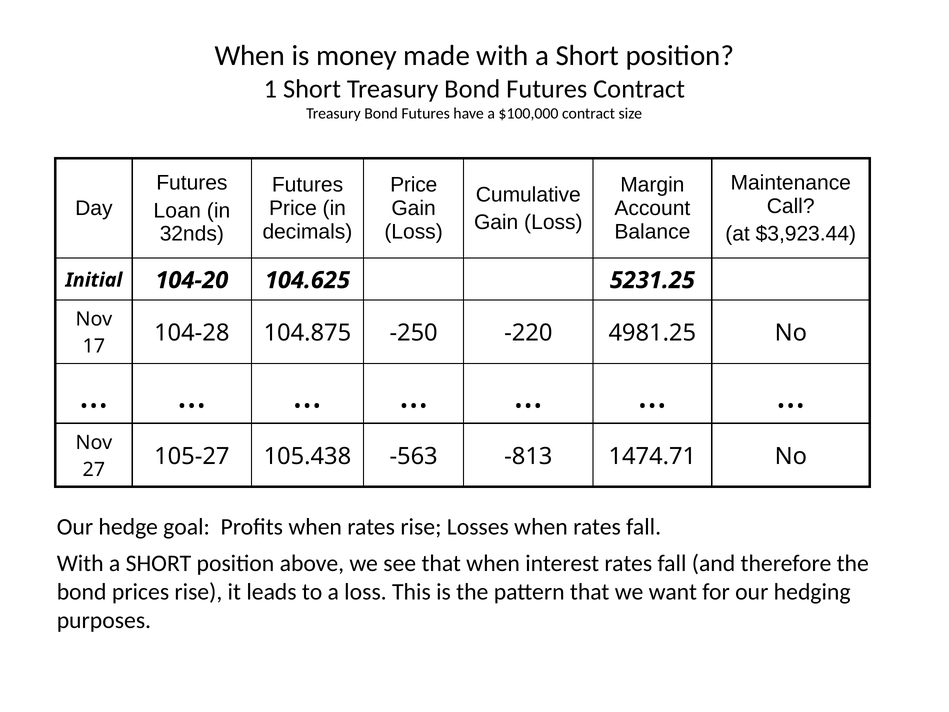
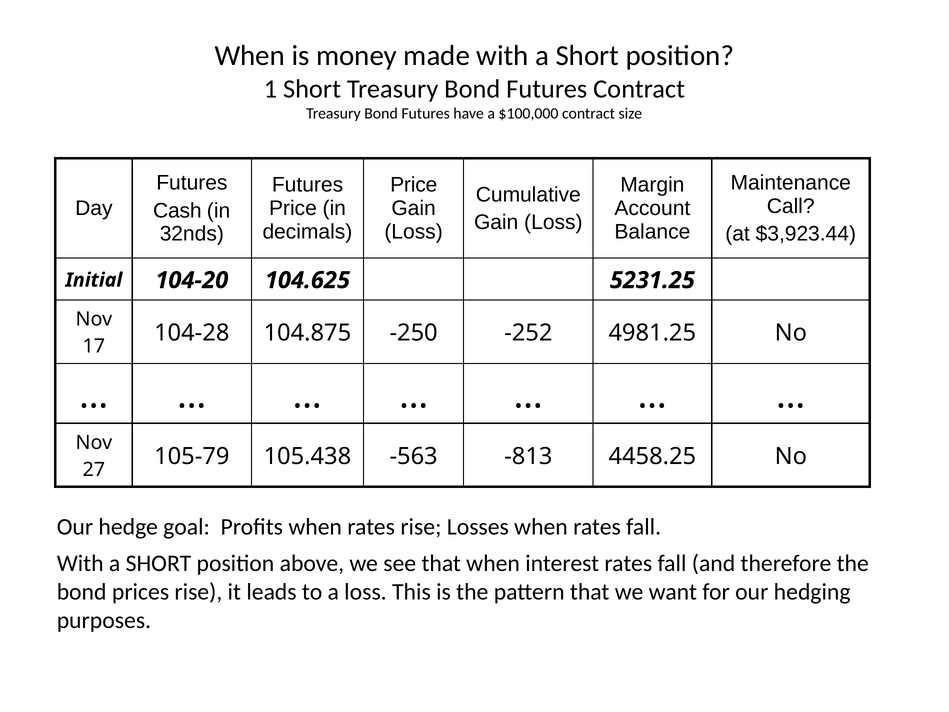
Loan: Loan -> Cash (177, 210)
-220: -220 -> -252 (528, 333)
105-27: 105-27 -> 105-79 (192, 456)
1474.71: 1474.71 -> 4458.25 (652, 456)
